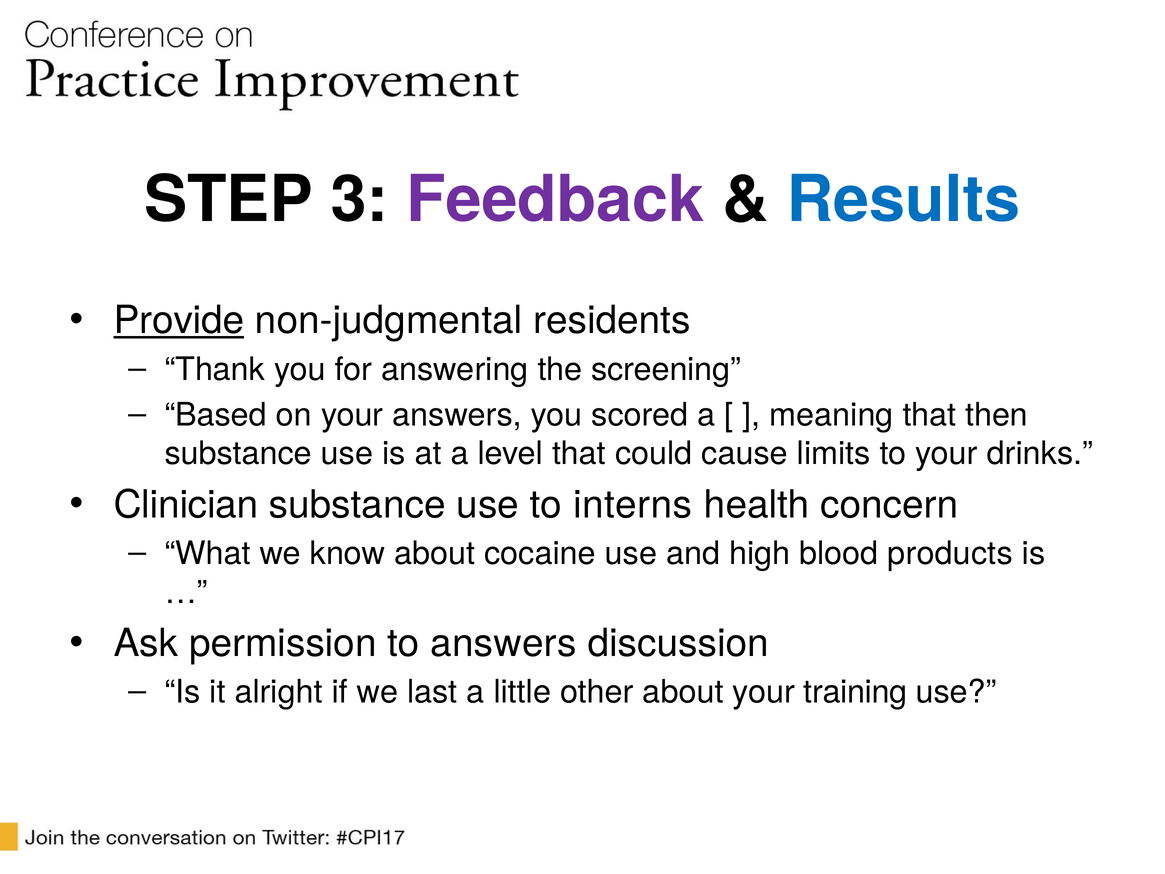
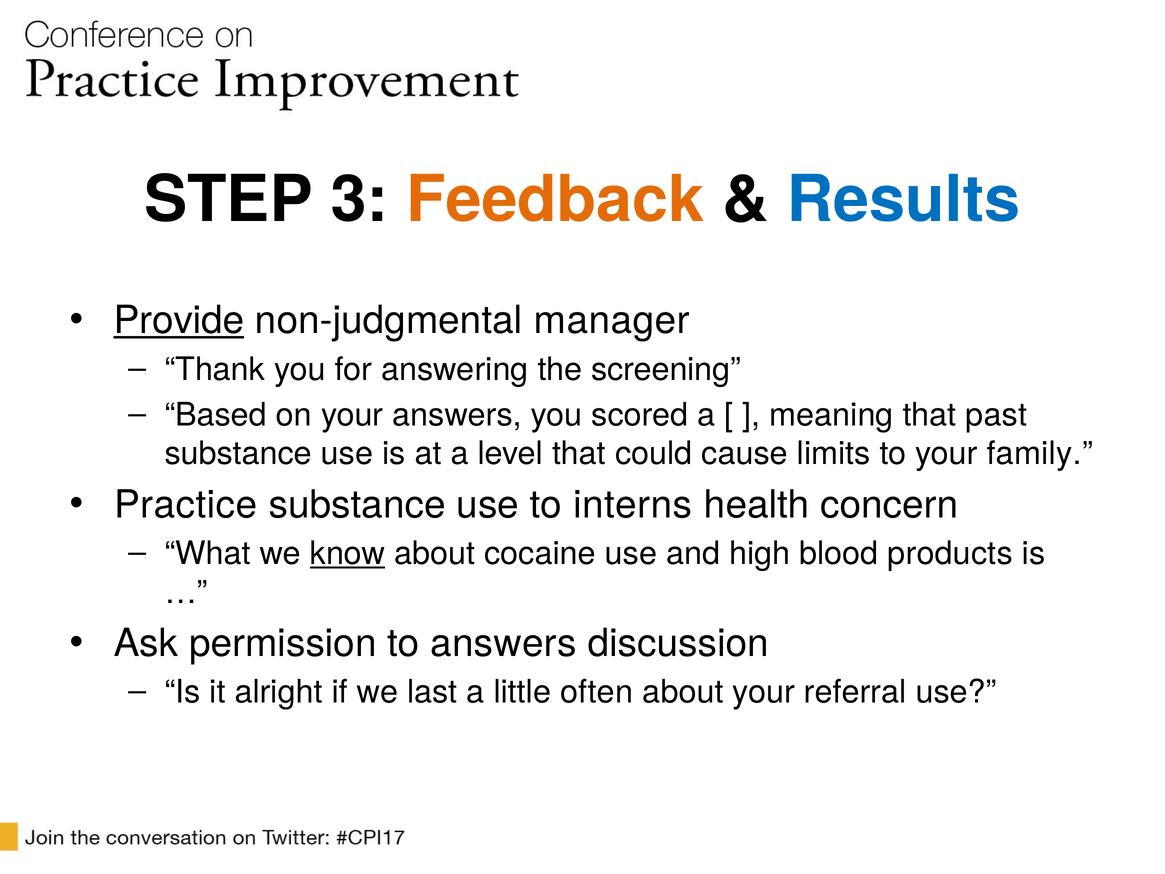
Feedback colour: purple -> orange (555, 200)
residents: residents -> manager (612, 321)
then: then -> past (996, 415)
drinks: drinks -> family (1040, 454)
Clinician: Clinician -> Practice (186, 505)
know underline: none -> present (348, 553)
other: other -> often (597, 692)
training: training -> referral (855, 692)
